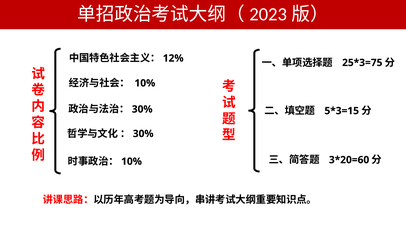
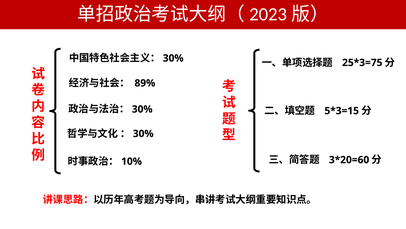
12%: 12% -> 30% (173, 58)
10%: 10% -> 89% (145, 83)
